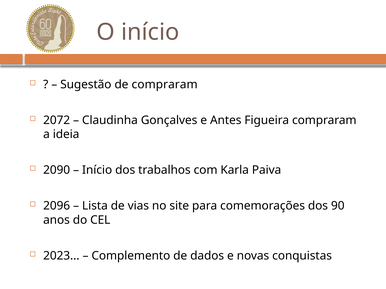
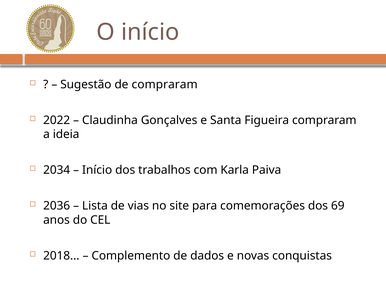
2072: 2072 -> 2022 (57, 120)
Antes: Antes -> Santa (226, 120)
2090: 2090 -> 2034 (57, 170)
2096: 2096 -> 2036 (57, 206)
90: 90 -> 69 (338, 206)
2023: 2023 -> 2018 (61, 256)
